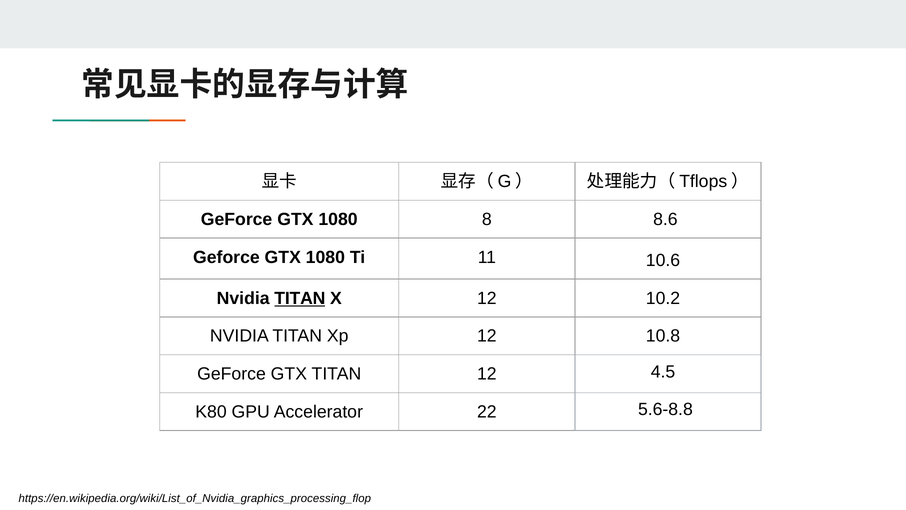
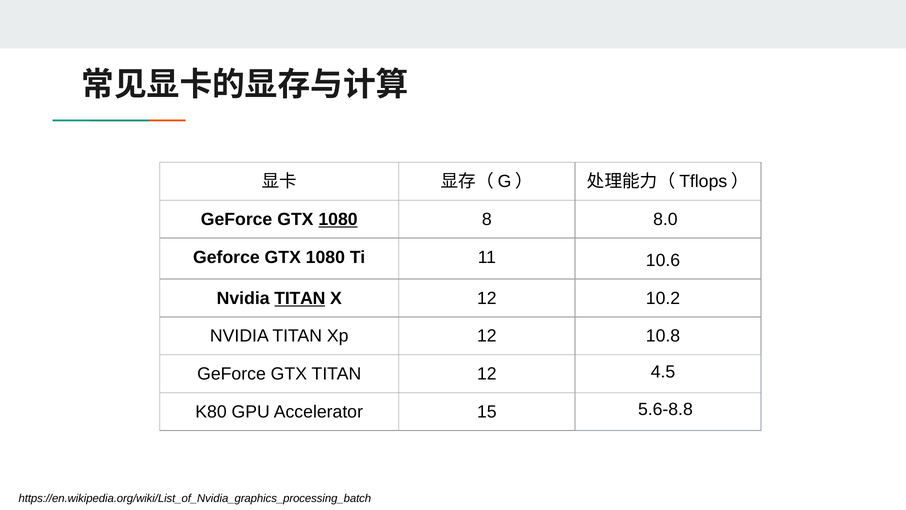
1080 underline: none -> present (338, 219)
8.6: 8.6 -> 8.0 (665, 219)
22: 22 -> 15 (487, 412)
https://en.wikipedia.org/wiki/List_of_Nvidia_graphics_processing_flop: https://en.wikipedia.org/wiki/List_of_Nvidia_graphics_processing_flop -> https://en.wikipedia.org/wiki/List_of_Nvidia_graphics_processing_batch (195, 498)
